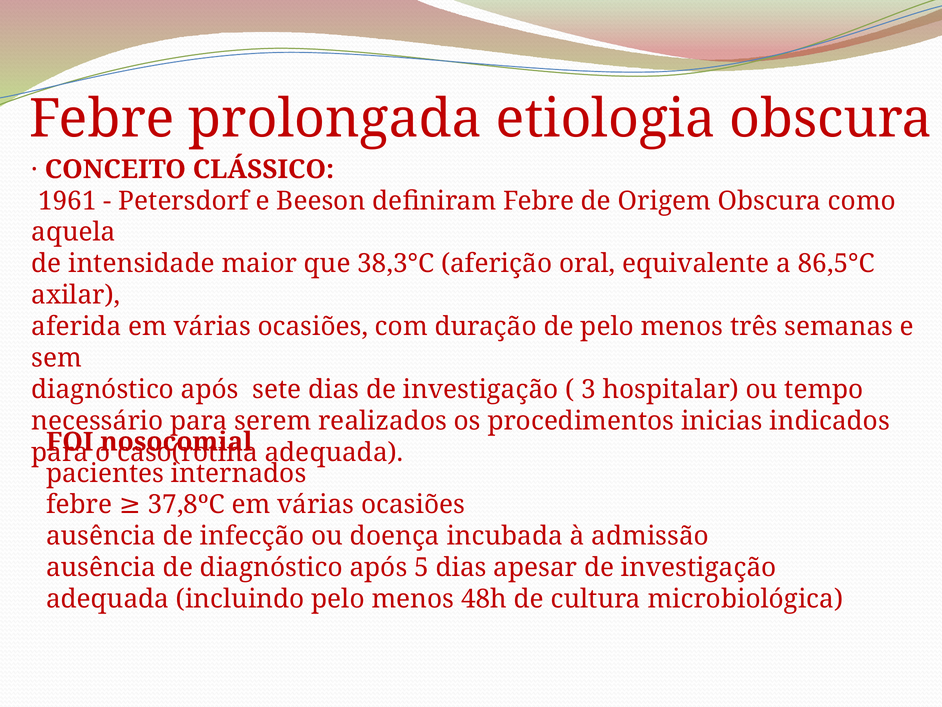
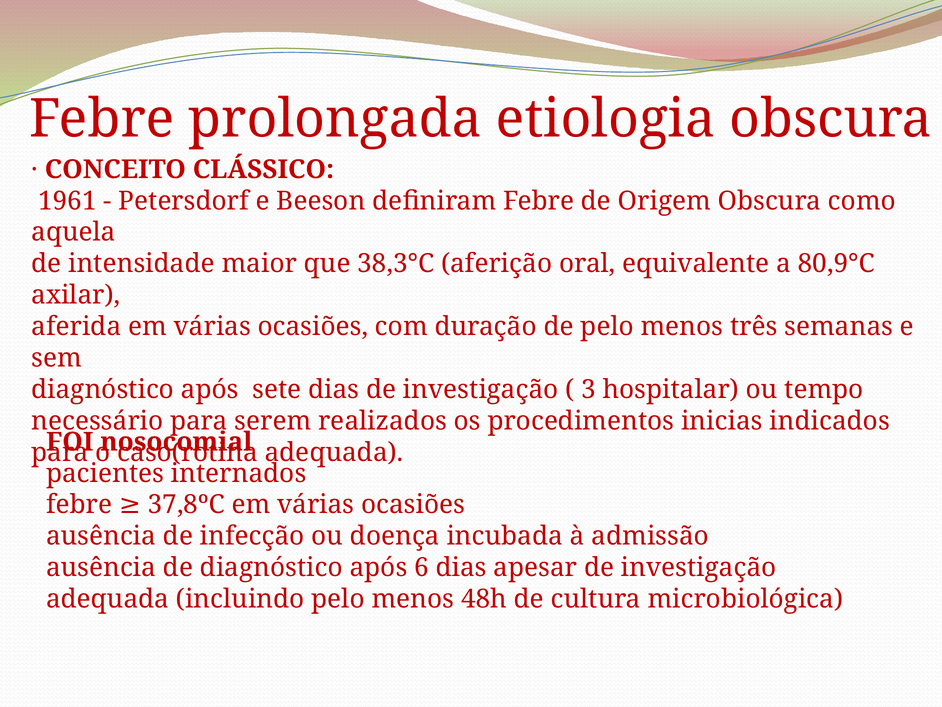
86,5°C: 86,5°C -> 80,9°C (836, 264)
5: 5 -> 6 (421, 567)
